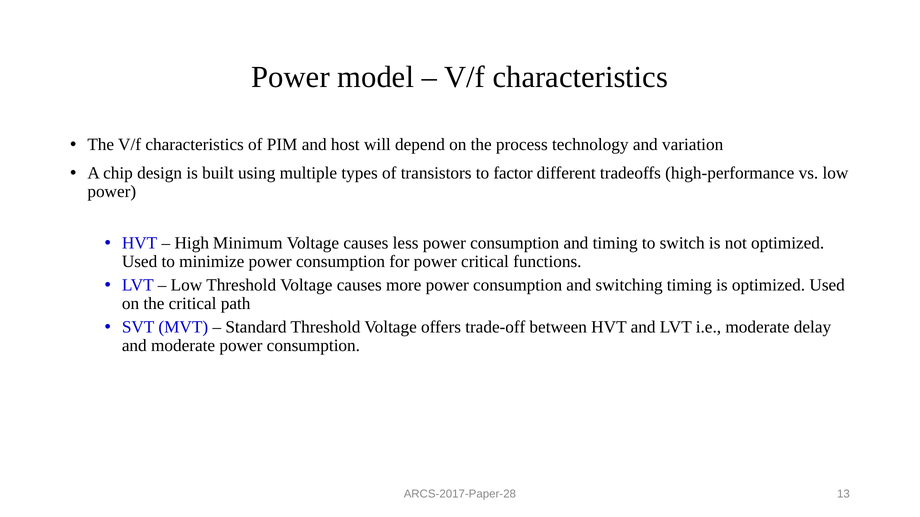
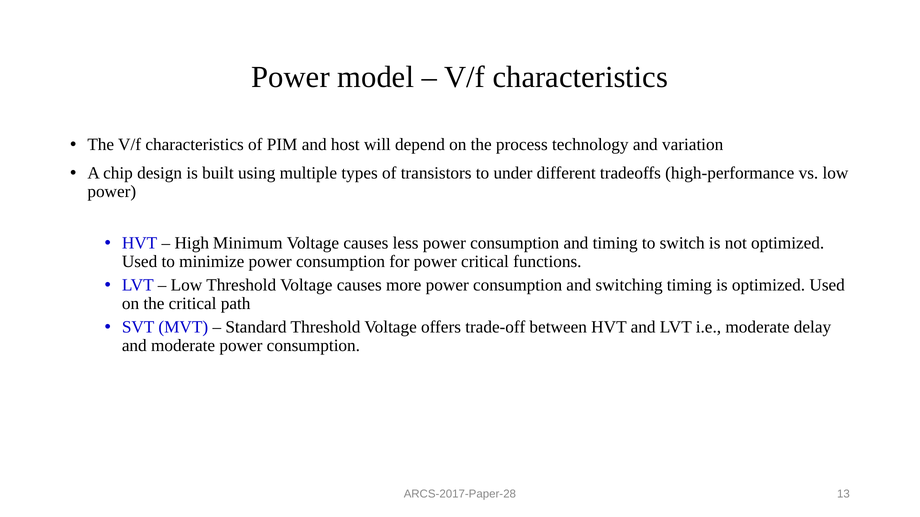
factor: factor -> under (513, 173)
